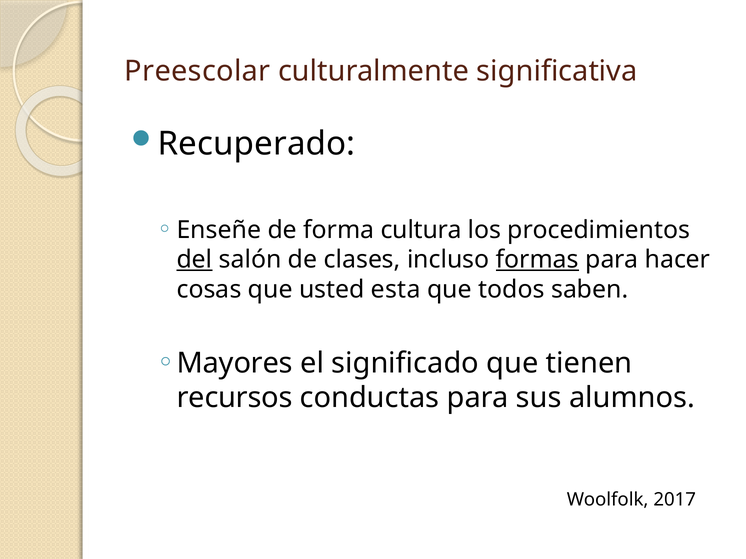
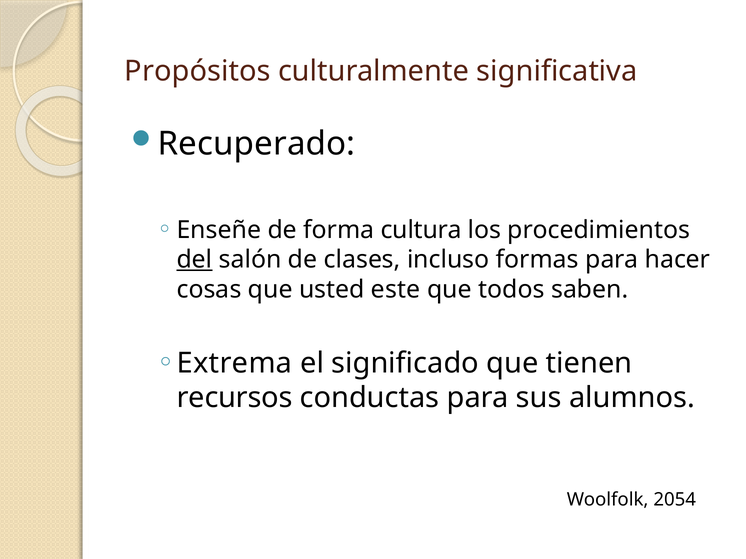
Preescolar: Preescolar -> Propósitos (198, 71)
formas underline: present -> none (537, 260)
esta: esta -> este (396, 290)
Mayores: Mayores -> Extrema (235, 364)
2017: 2017 -> 2054 (675, 500)
